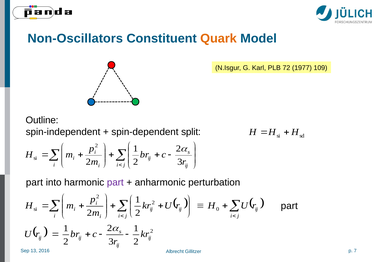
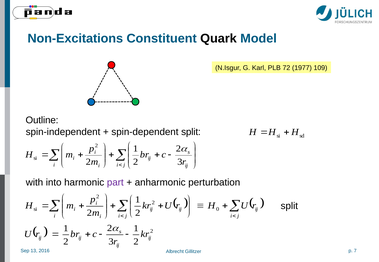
Non-Oscillators: Non-Oscillators -> Non-Excitations (75, 39)
Quark colour: orange -> black (219, 39)
part: part -> with (34, 183)
part: part -> split (289, 206)
